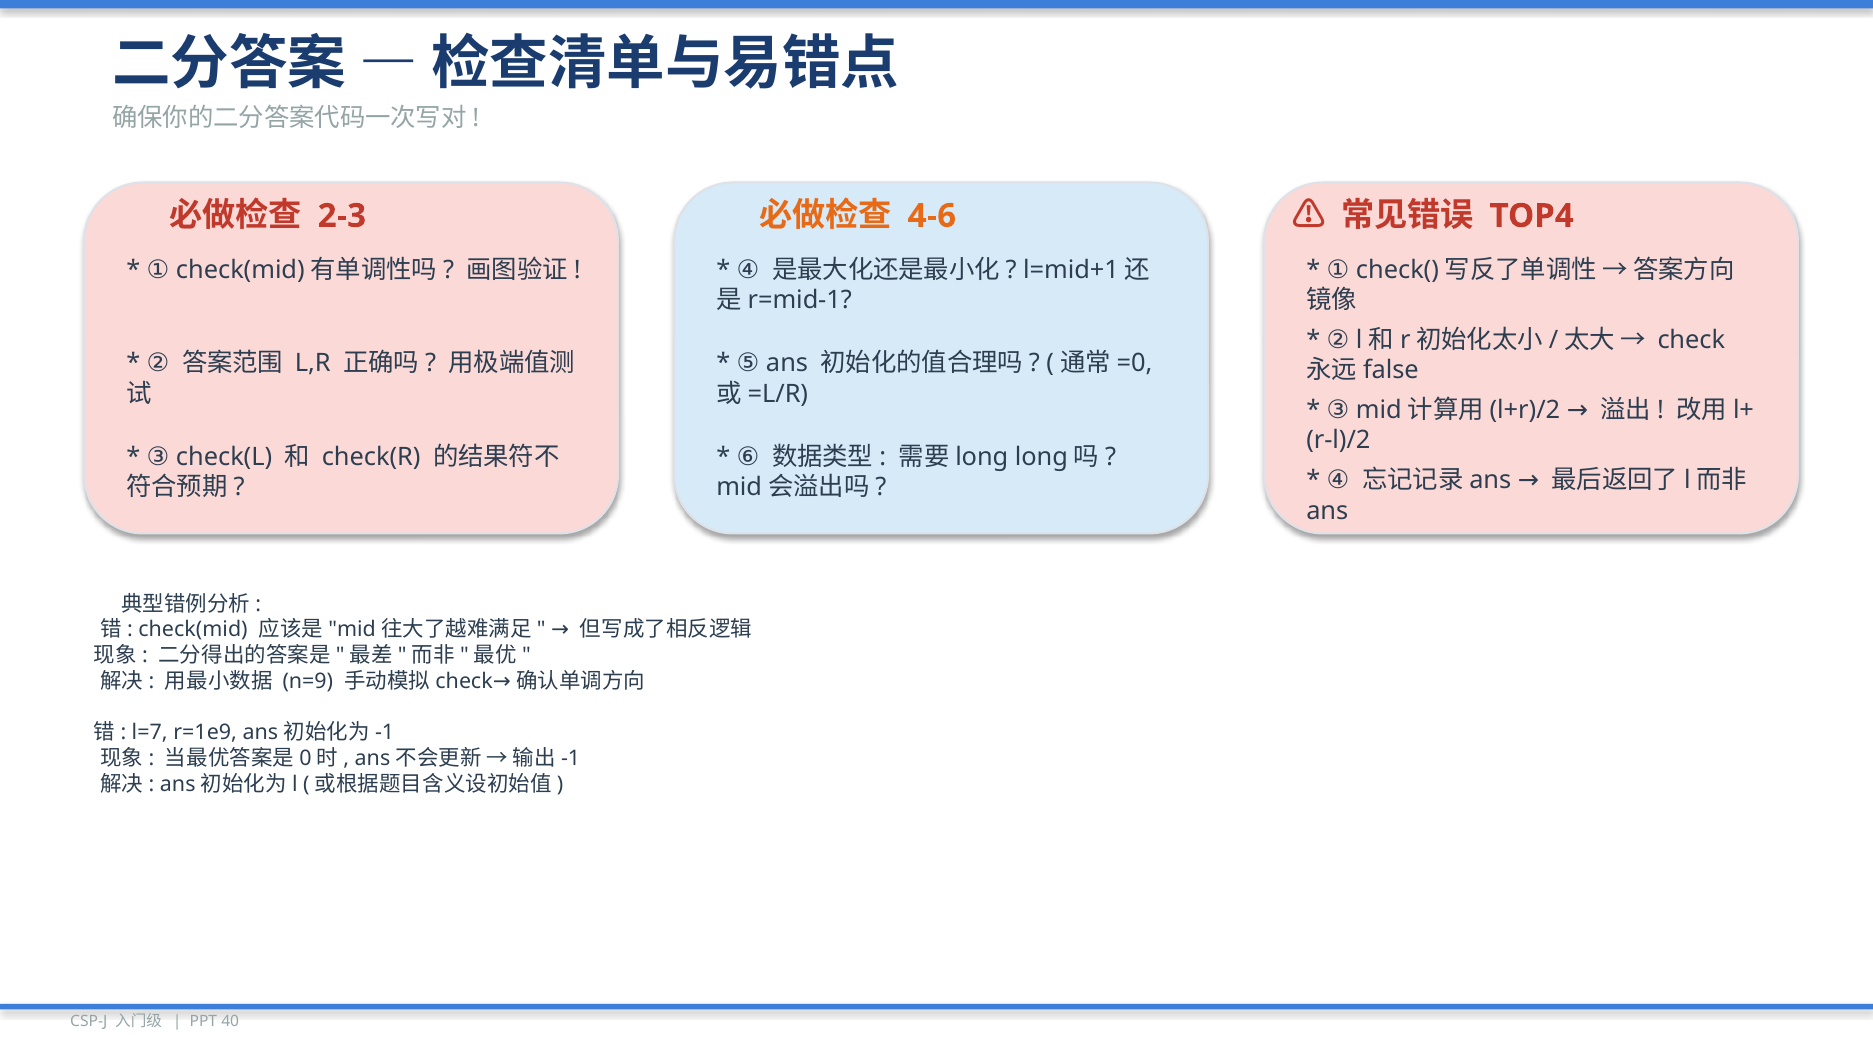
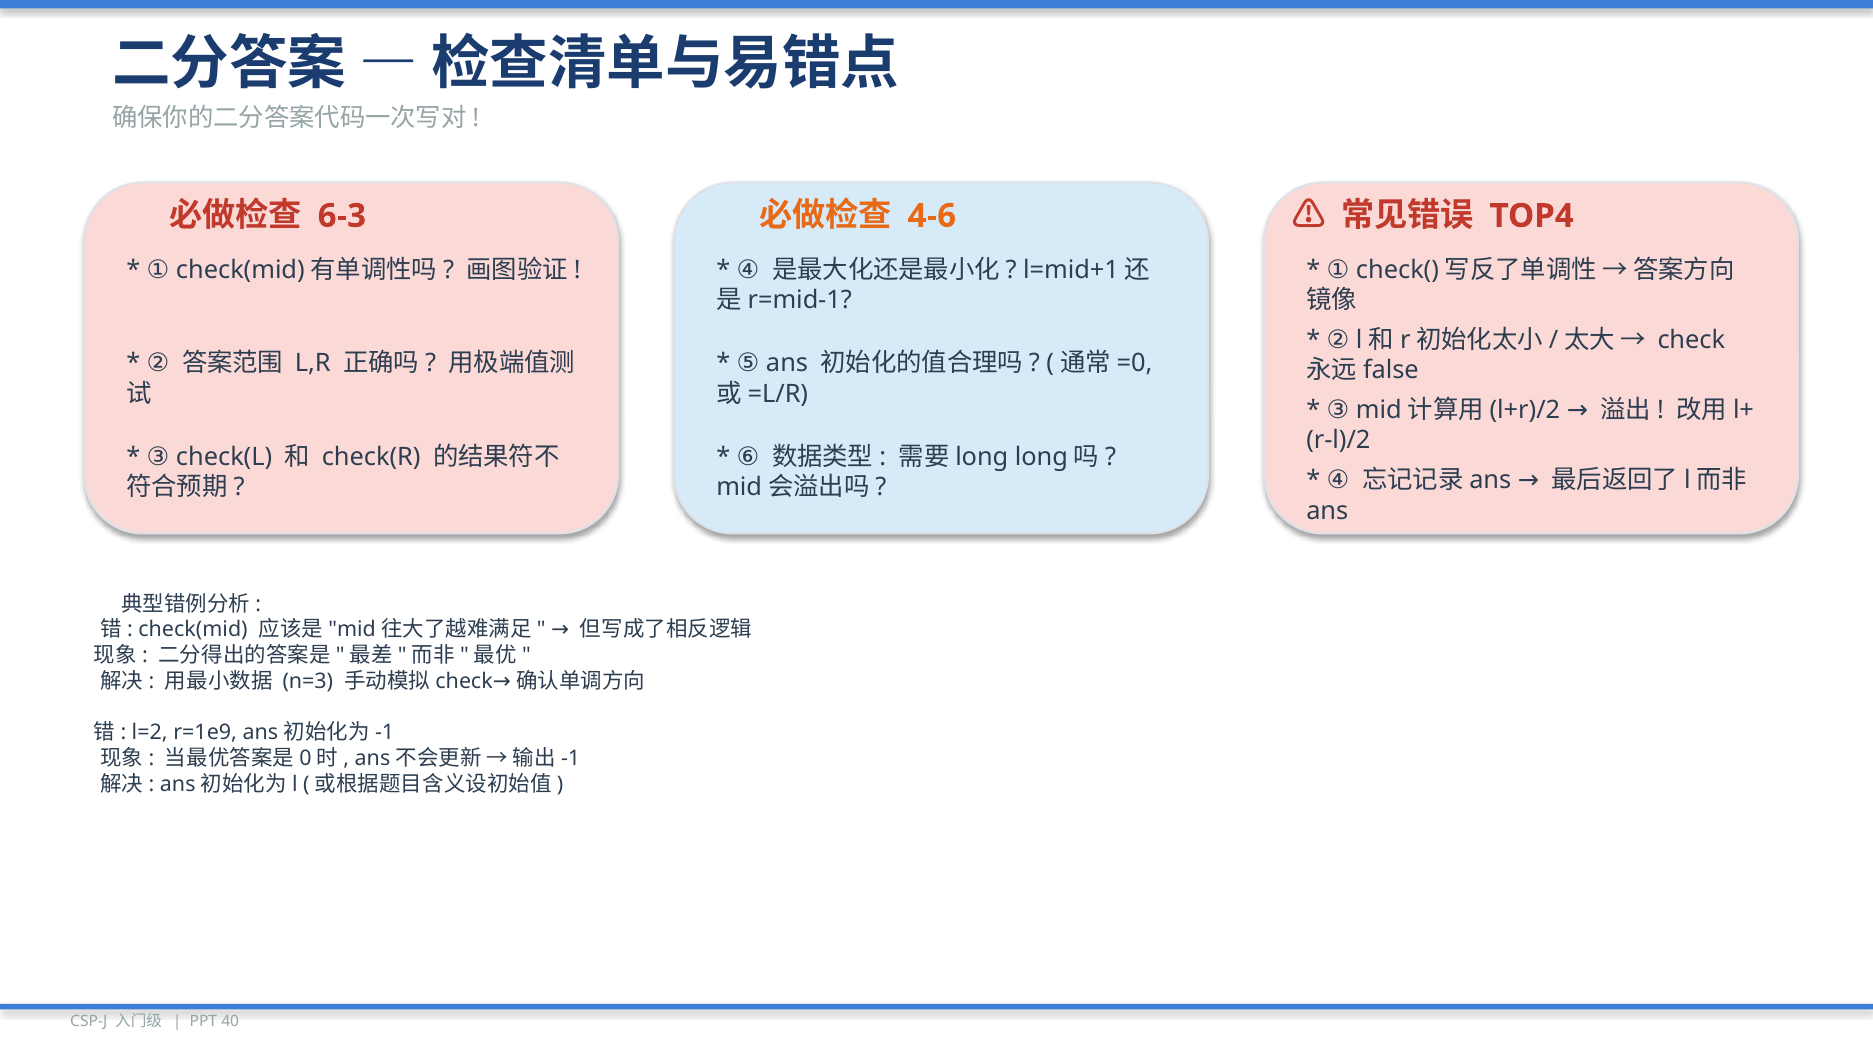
2-3: 2-3 -> 6-3 (342, 216)
n=9: n=9 -> n=3 (308, 682)
l=7: l=7 -> l=2 (150, 733)
